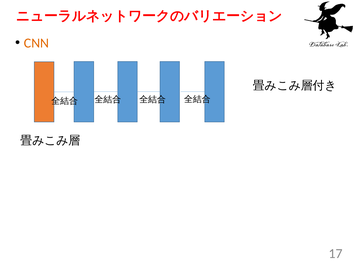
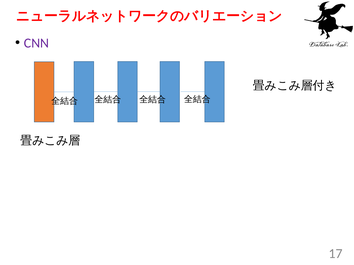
CNN colour: orange -> purple (37, 43)
